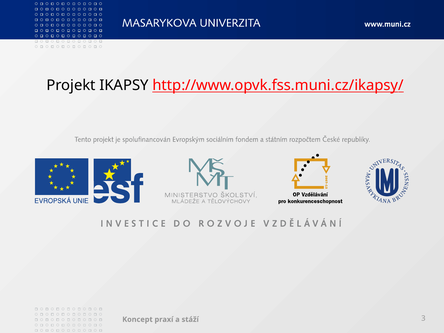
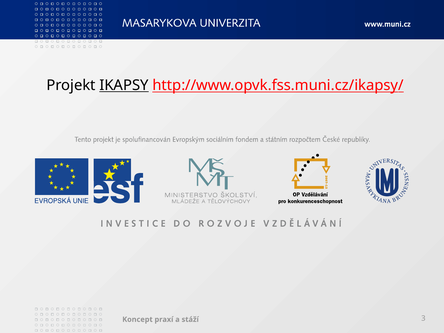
IKAPSY underline: none -> present (124, 85)
